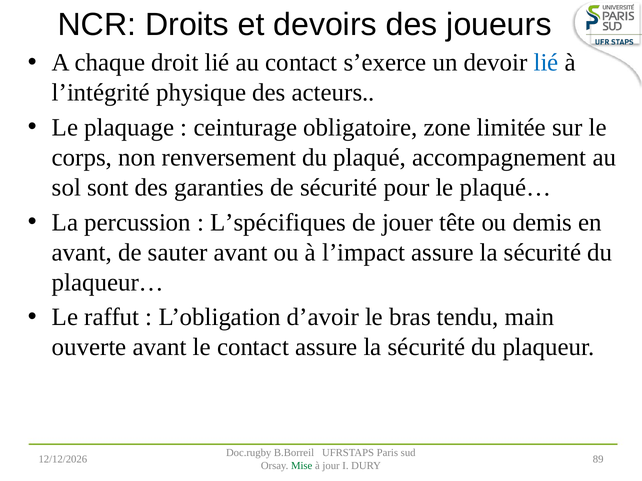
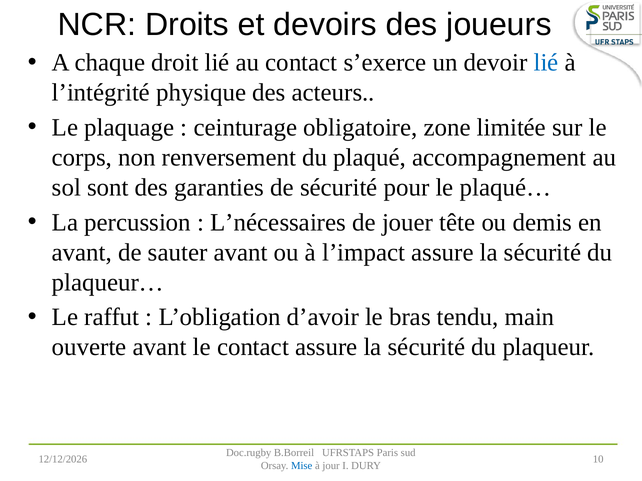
L’spécifiques: L’spécifiques -> L’nécessaires (278, 223)
89: 89 -> 10 (598, 460)
Mise colour: green -> blue (302, 466)
